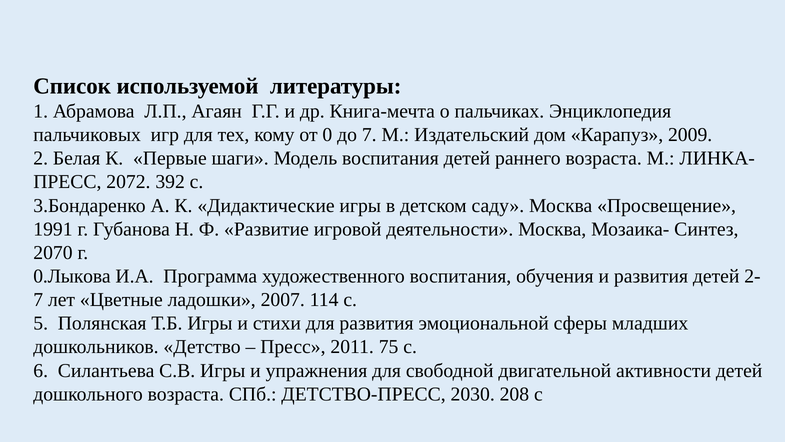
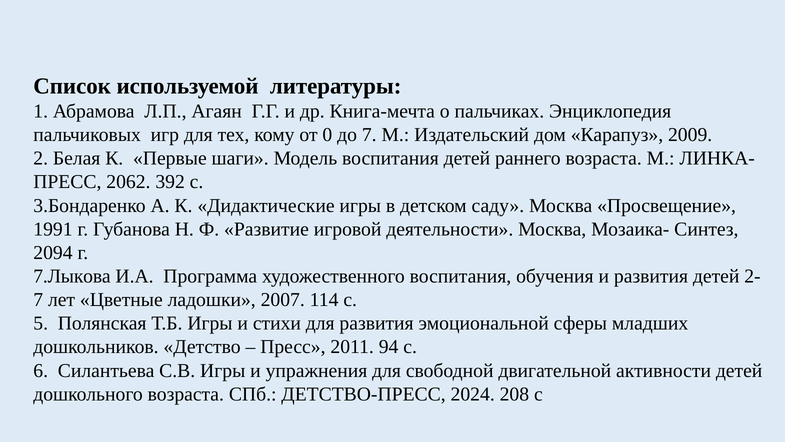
2072: 2072 -> 2062 (128, 182)
2070: 2070 -> 2094 (53, 252)
0.Лыкова: 0.Лыкова -> 7.Лыкова (72, 276)
75: 75 -> 94 (389, 347)
2030: 2030 -> 2024 (473, 394)
